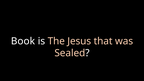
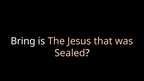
Book: Book -> Bring (23, 41)
